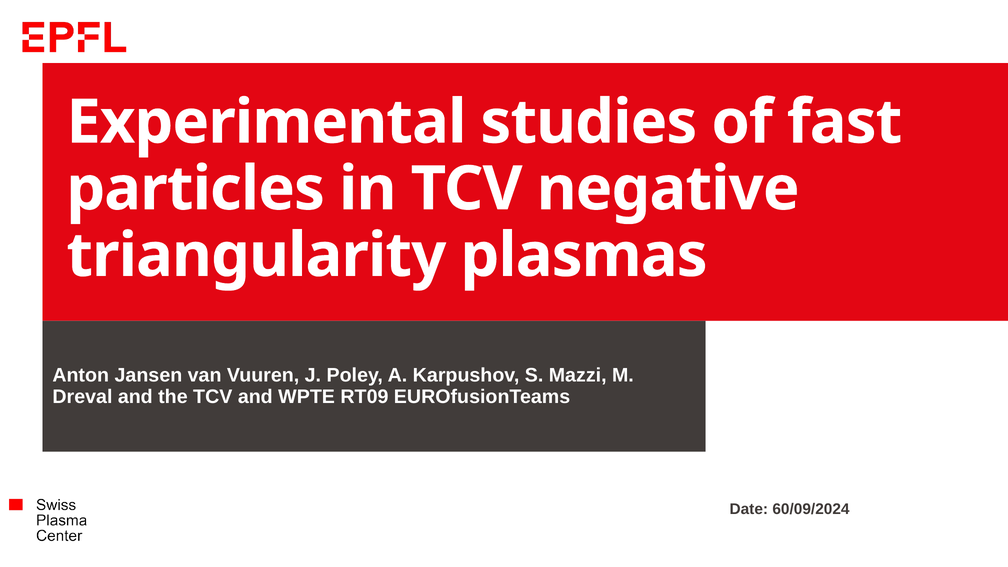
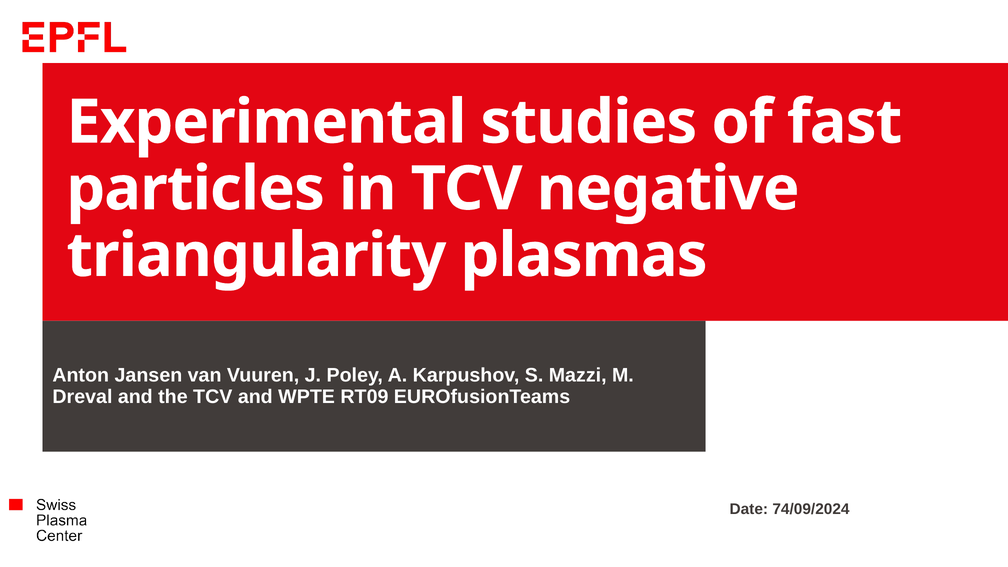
60/09/2024: 60/09/2024 -> 74/09/2024 (811, 509)
